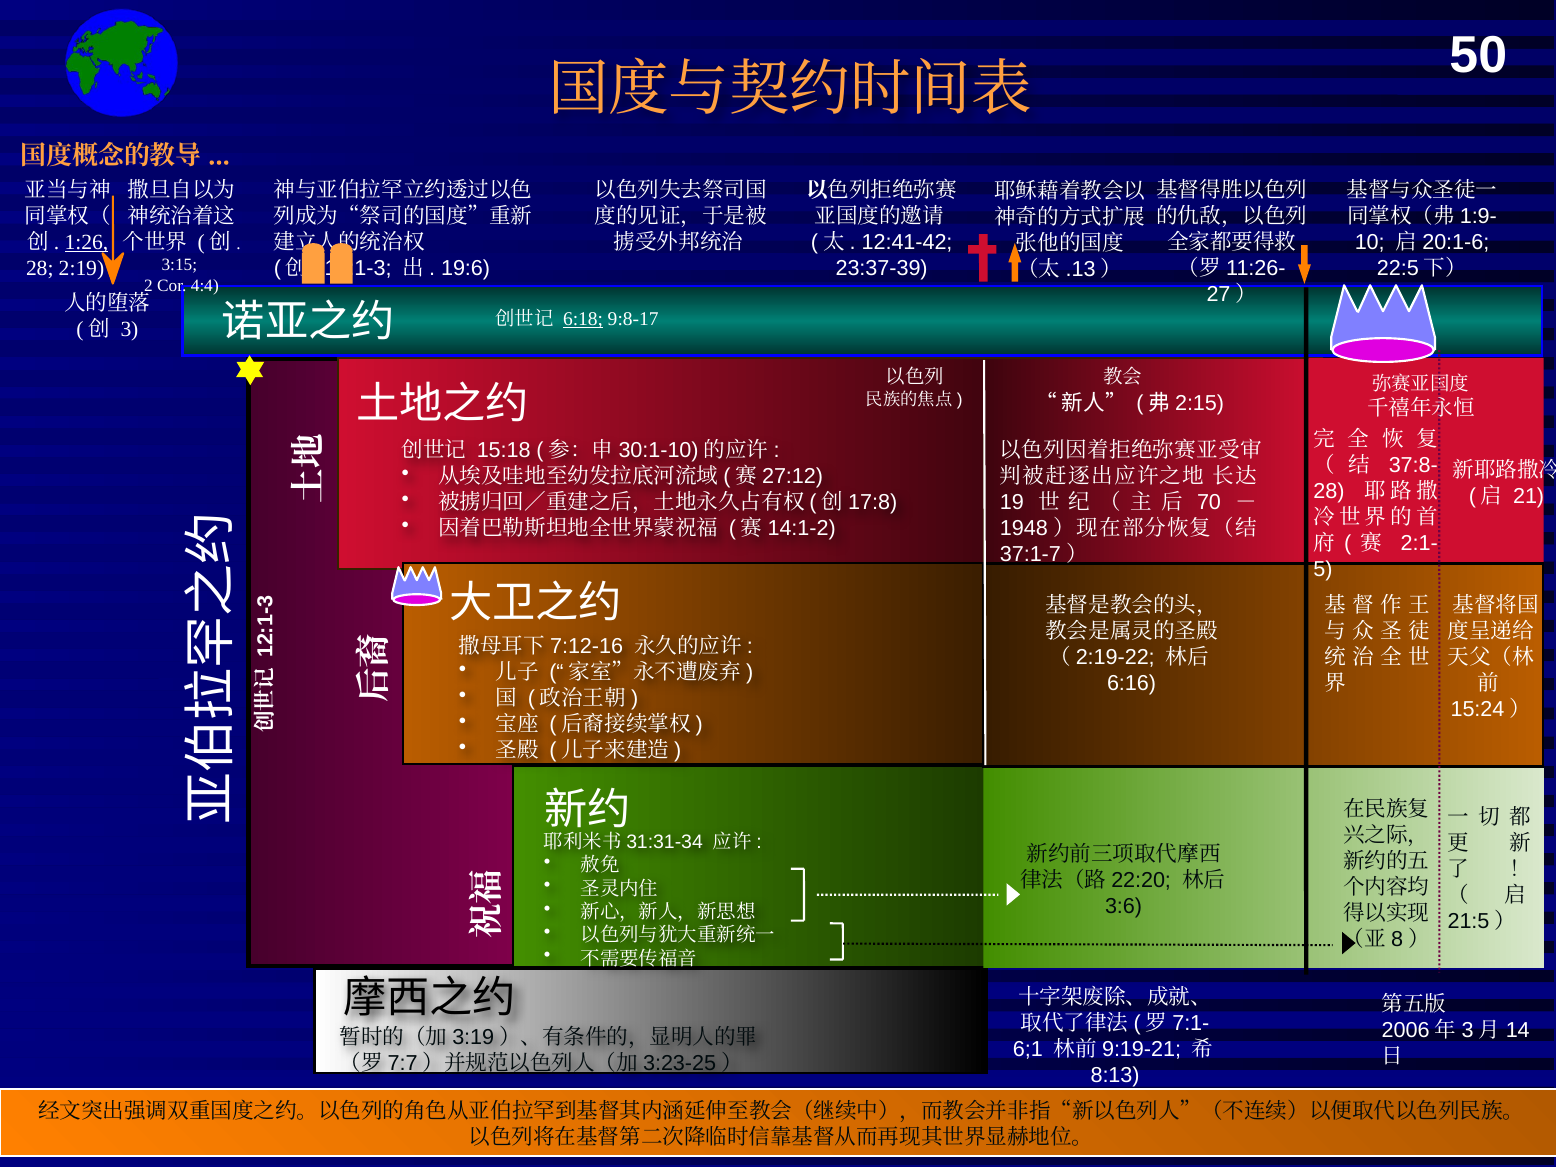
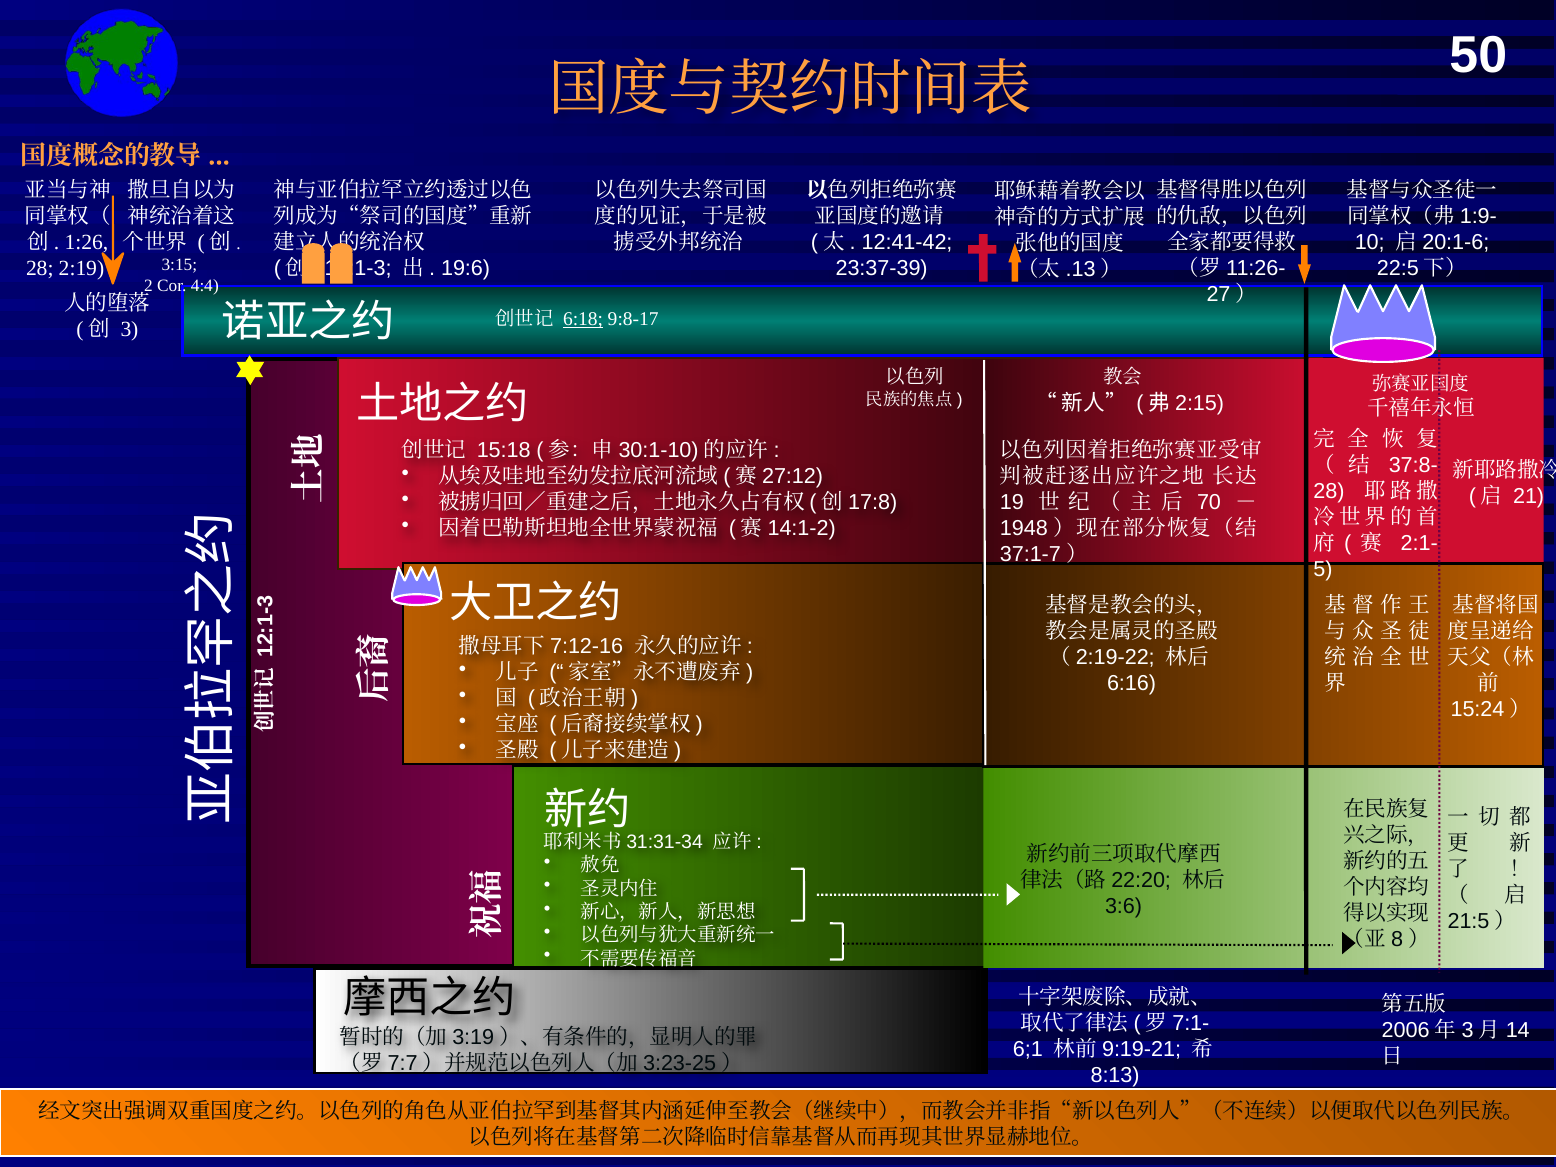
1:26 underline: present -> none (86, 242)
